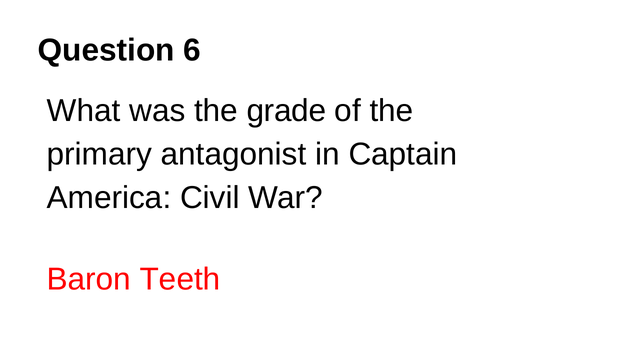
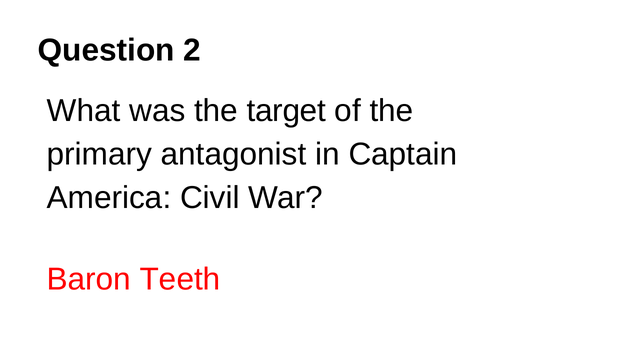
6: 6 -> 2 (192, 50)
grade: grade -> target (286, 110)
